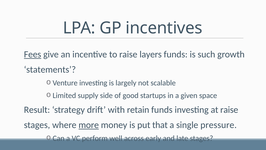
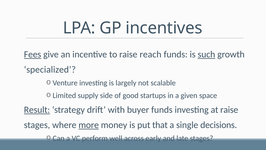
layers: layers -> reach (151, 54)
such underline: none -> present (206, 54)
statements: statements -> specialized (50, 69)
Result underline: none -> present (37, 110)
retain: retain -> buyer (138, 110)
pressure: pressure -> decisions (219, 125)
